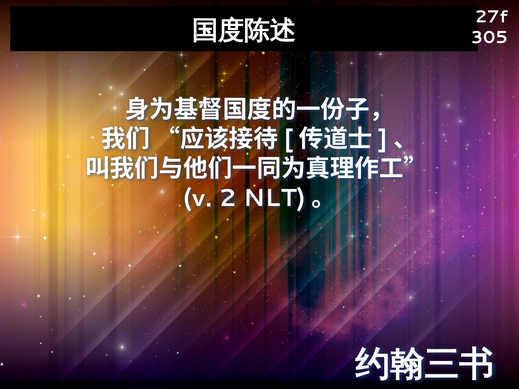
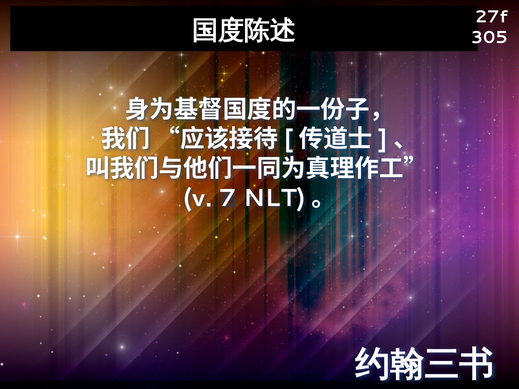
2: 2 -> 7 (228, 198)
